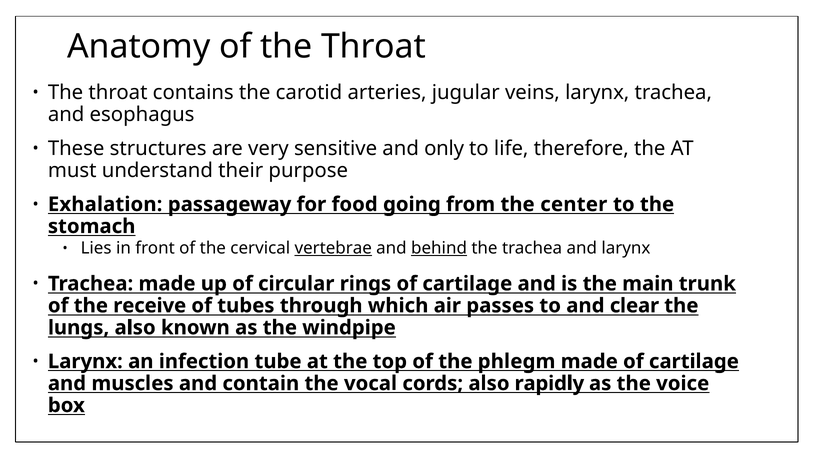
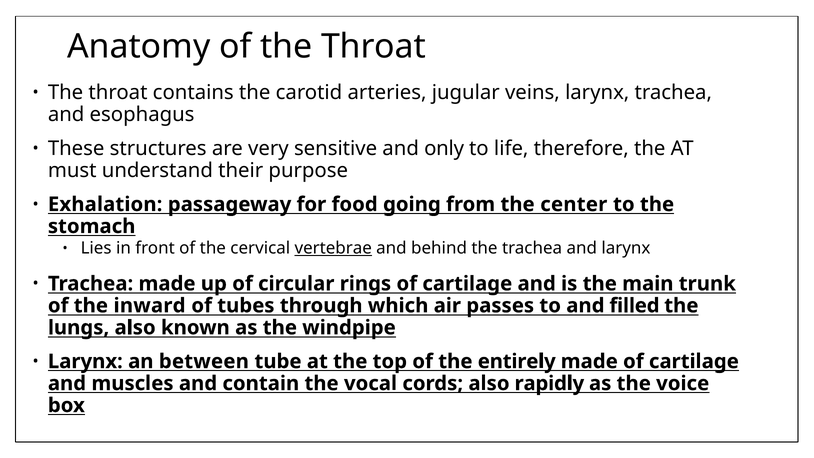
behind underline: present -> none (439, 248)
receive: receive -> inward (150, 306)
clear: clear -> filled (634, 306)
infection: infection -> between (204, 361)
phlegm: phlegm -> entirely (517, 361)
